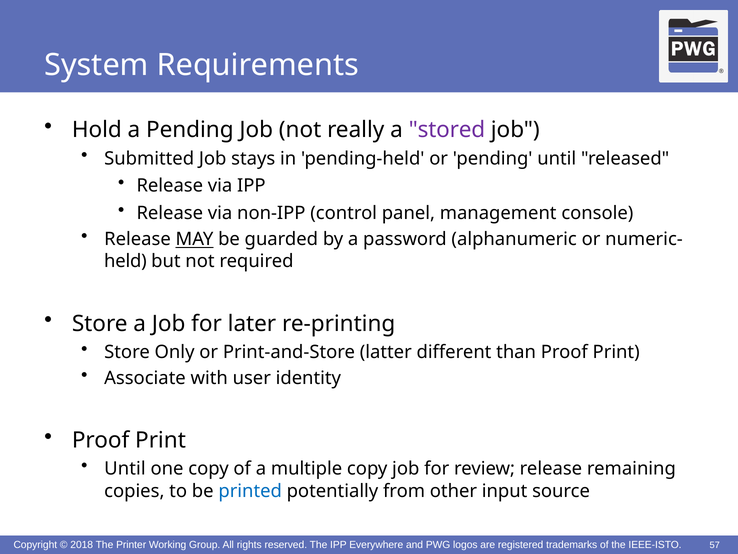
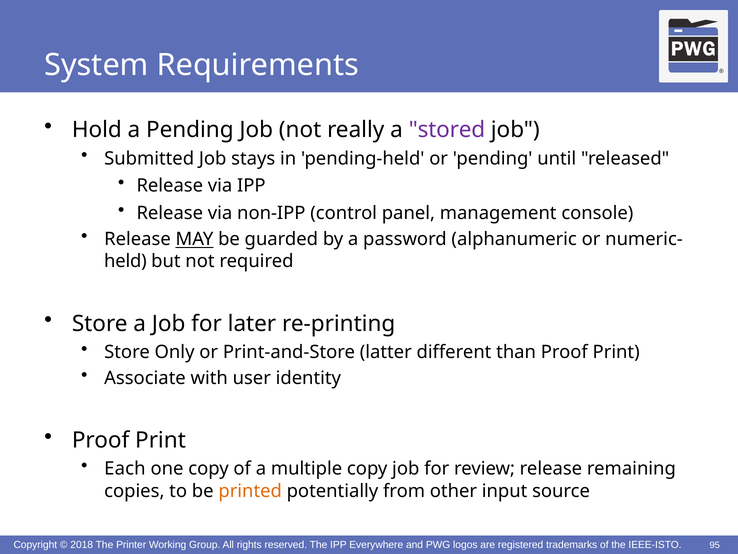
Until: Until -> Each (125, 468)
printed colour: blue -> orange (250, 491)
57: 57 -> 95 (715, 545)
